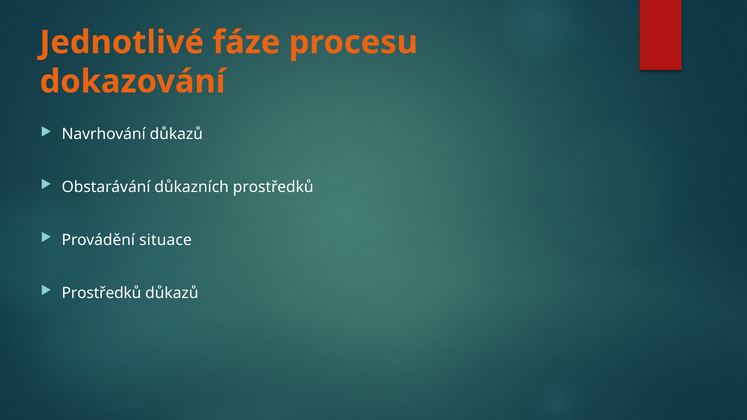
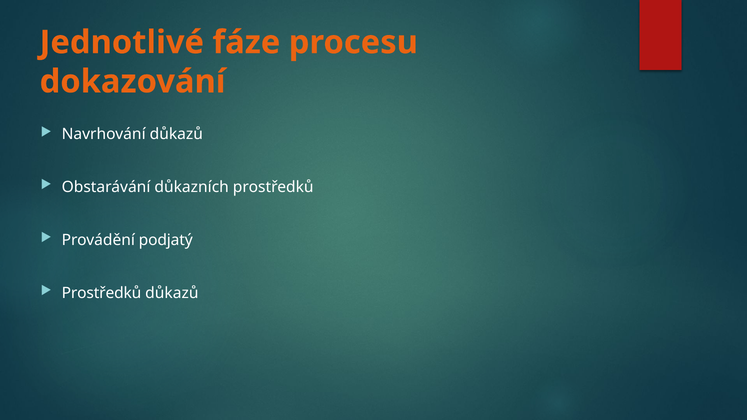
situace: situace -> podjatý (166, 240)
